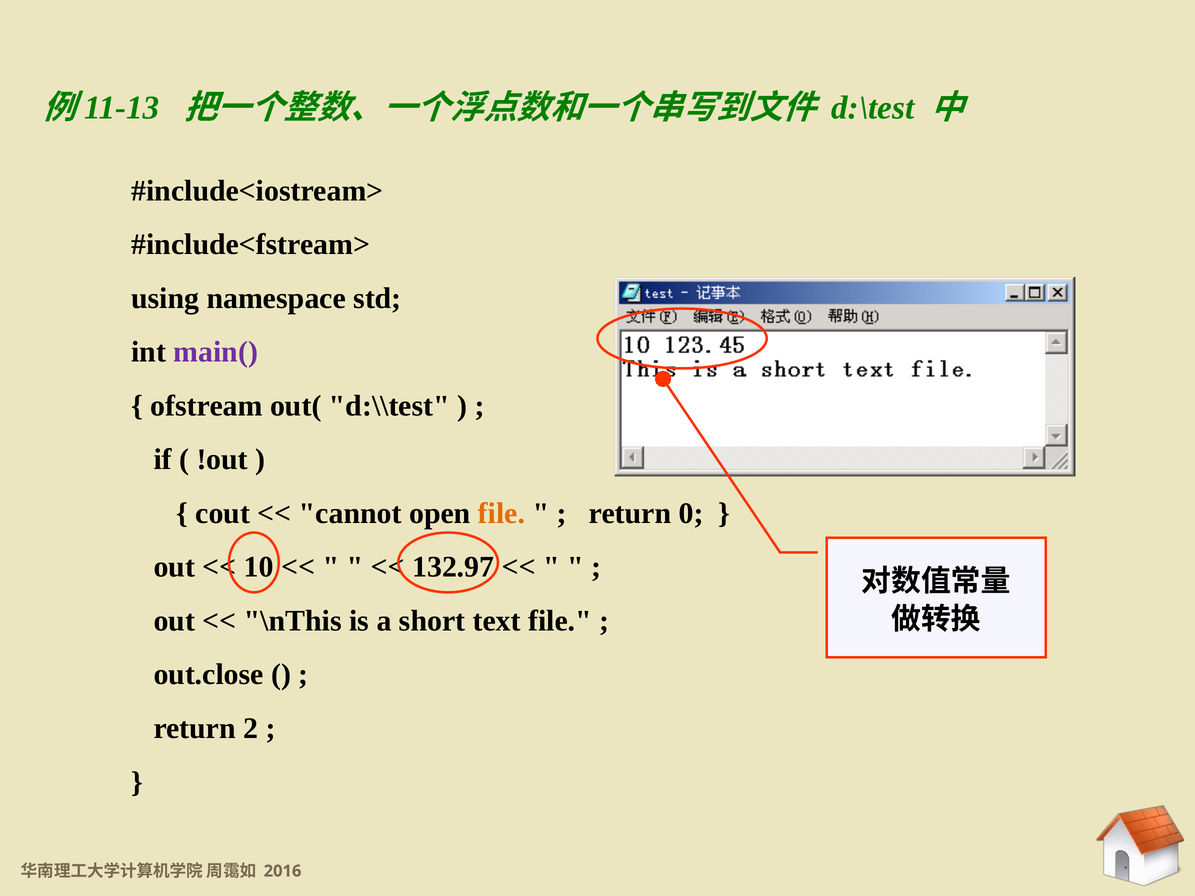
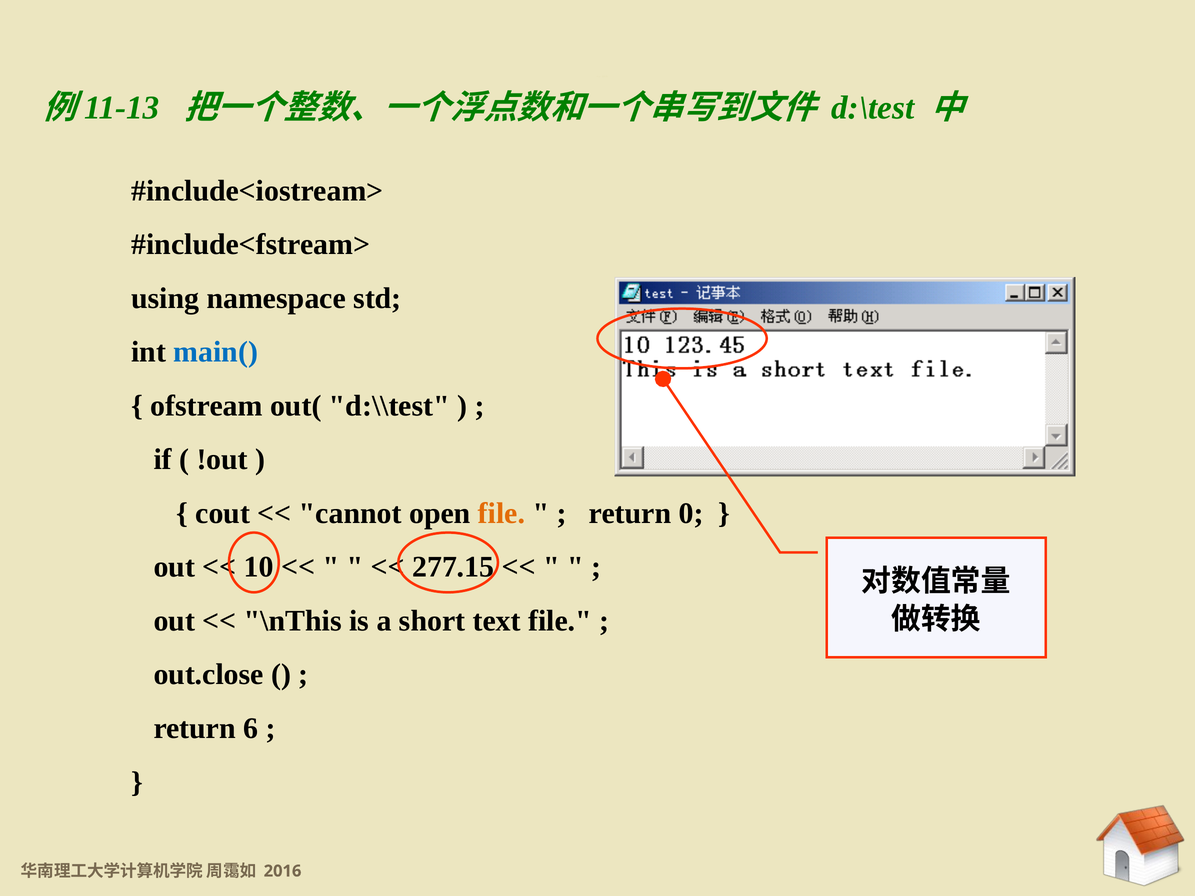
main( colour: purple -> blue (216, 352)
132.97: 132.97 -> 277.15 (453, 567)
2: 2 -> 6 (251, 729)
